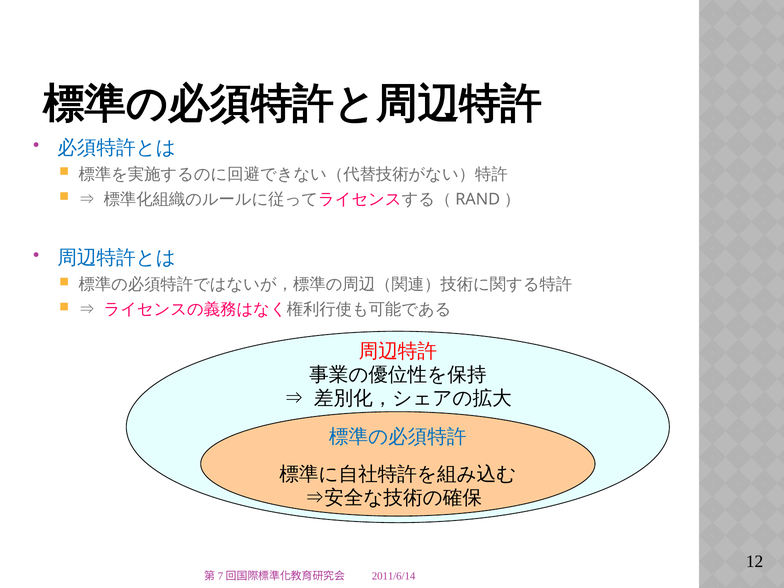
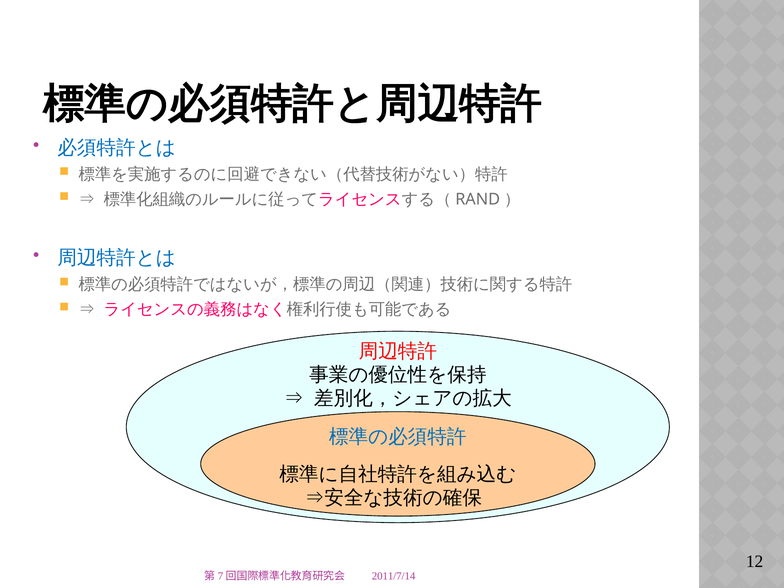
2011/6/14: 2011/6/14 -> 2011/7/14 (394, 576)
